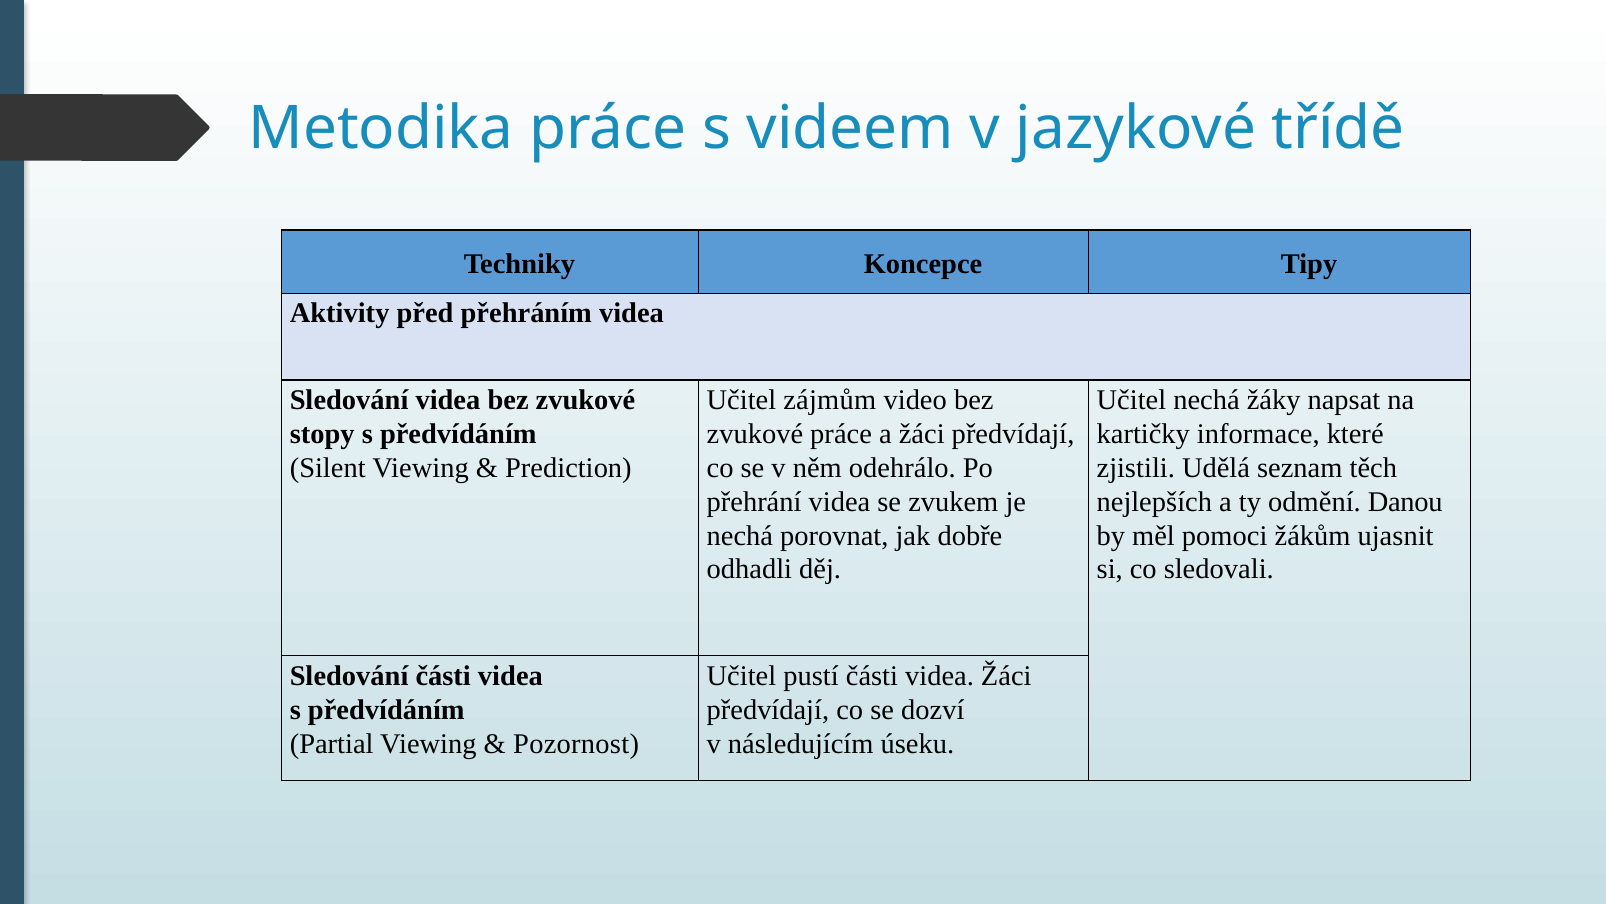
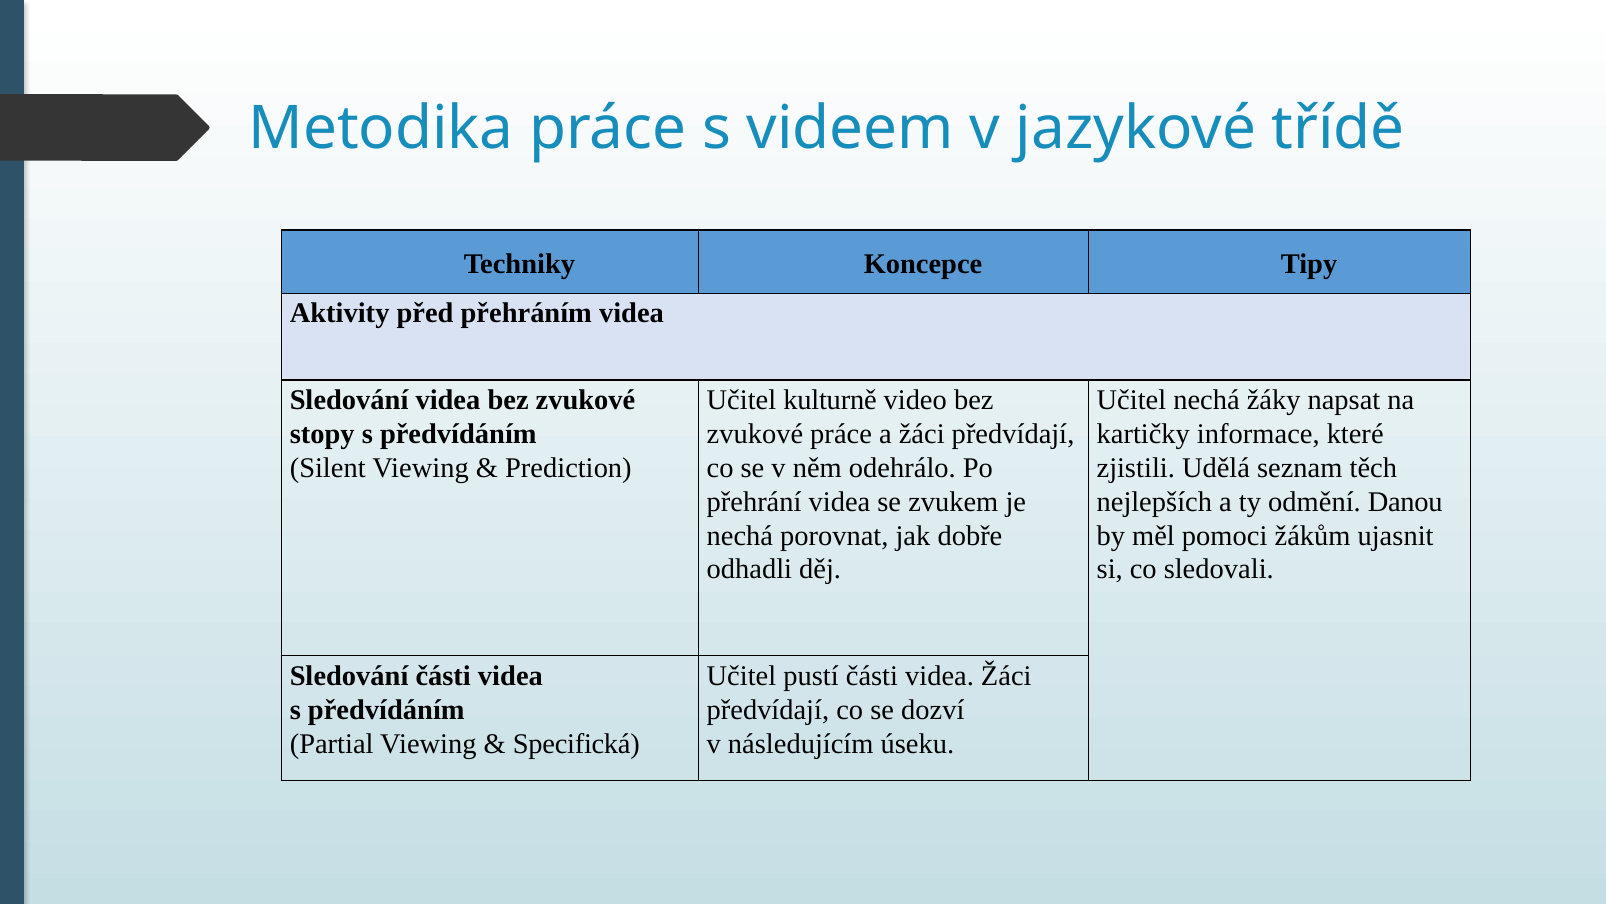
zájmům: zájmům -> kulturně (830, 400)
Pozornost: Pozornost -> Specifická (576, 743)
